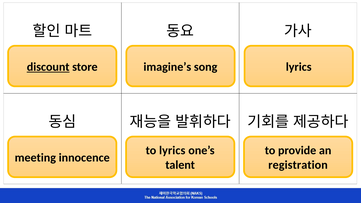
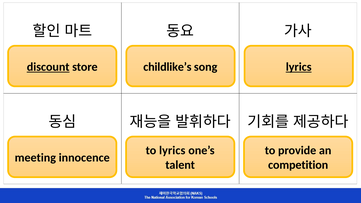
imagine’s: imagine’s -> childlike’s (167, 67)
lyrics underline: none -> present (299, 67)
registration: registration -> competition (298, 165)
